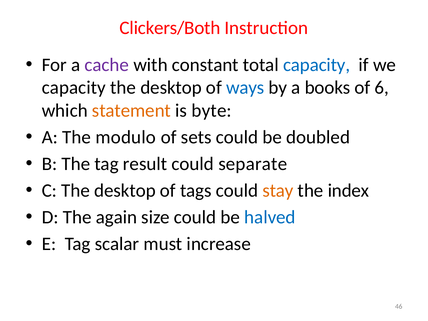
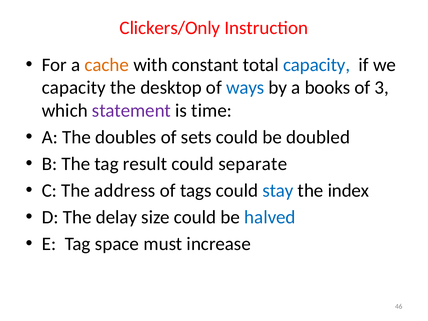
Clickers/Both: Clickers/Both -> Clickers/Only (170, 28)
cache colour: purple -> orange (107, 65)
6: 6 -> 3 (382, 88)
statement colour: orange -> purple (131, 111)
byte: byte -> time (212, 111)
modulo: modulo -> doubles (126, 137)
C The desktop: desktop -> address (125, 191)
stay colour: orange -> blue (278, 191)
again: again -> delay (116, 217)
scalar: scalar -> space (117, 244)
